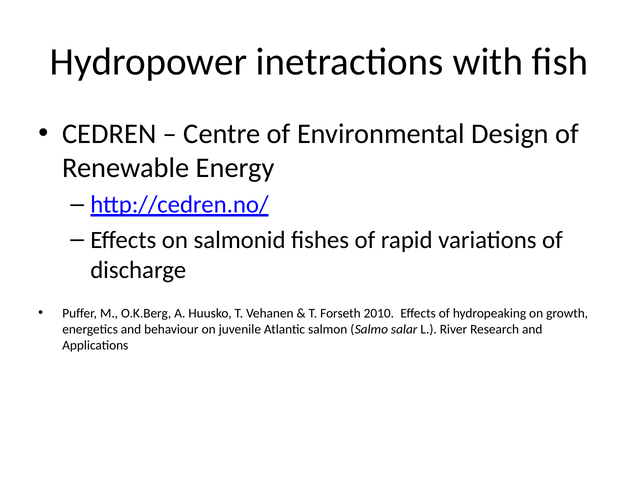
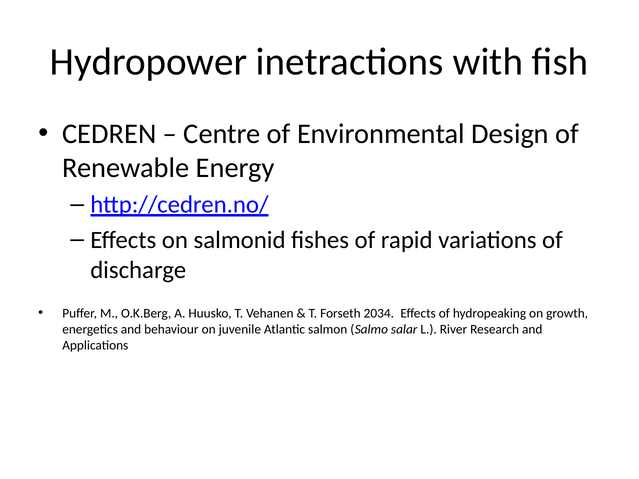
2010: 2010 -> 2034 (379, 313)
